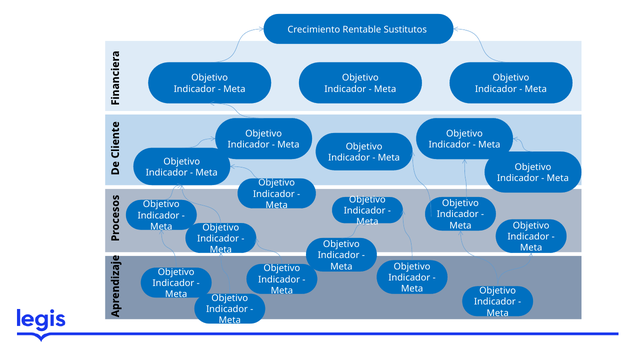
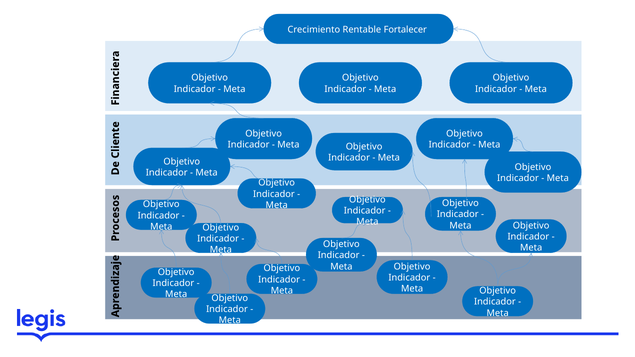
Sustitutos: Sustitutos -> Fortalecer (405, 30)
